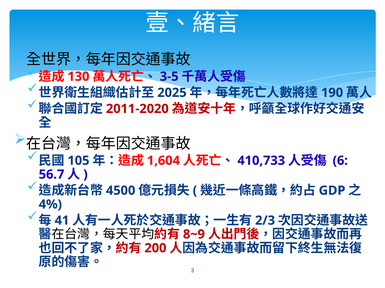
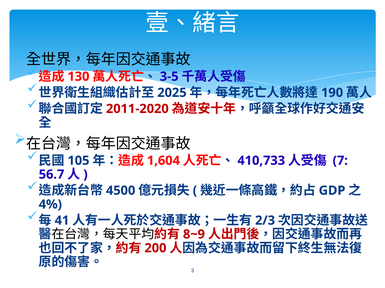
6: 6 -> 7 (340, 161)
